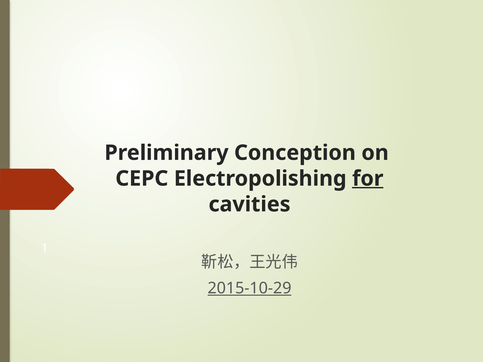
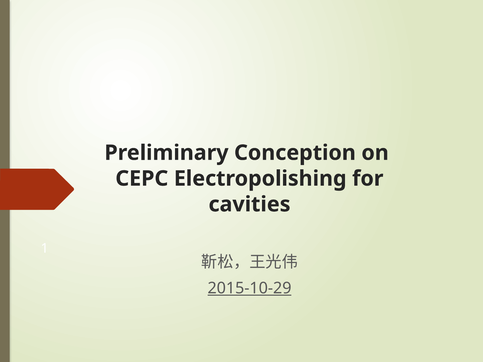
for underline: present -> none (368, 179)
